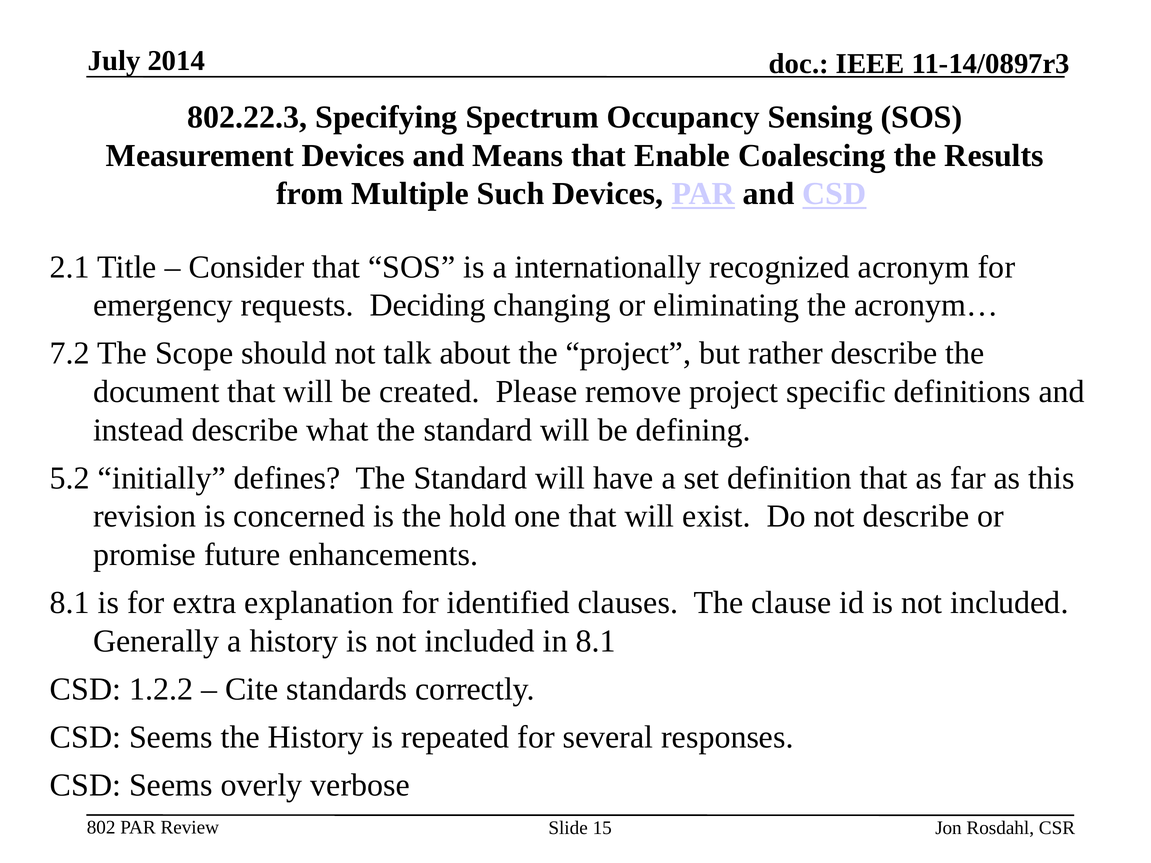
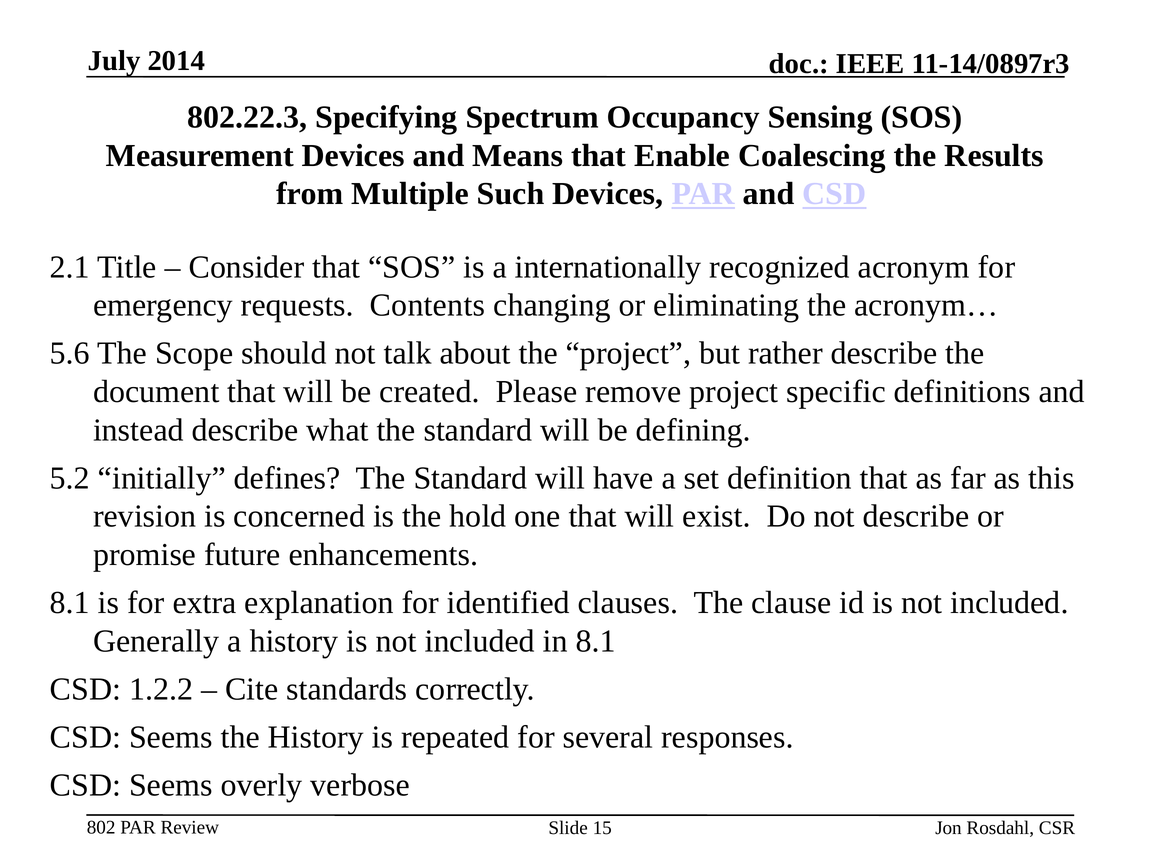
Deciding: Deciding -> Contents (427, 305)
7.2: 7.2 -> 5.6 (70, 353)
